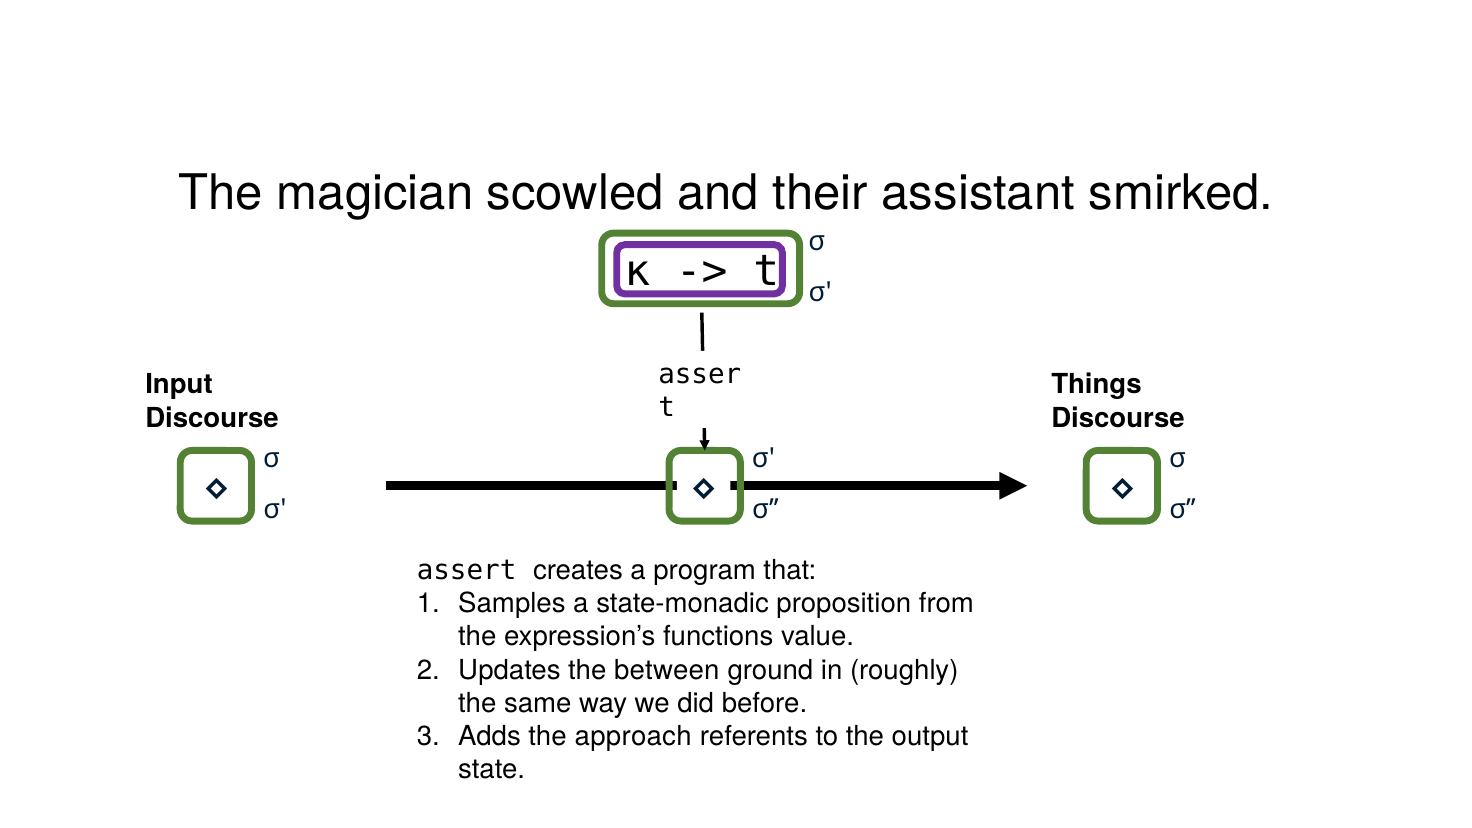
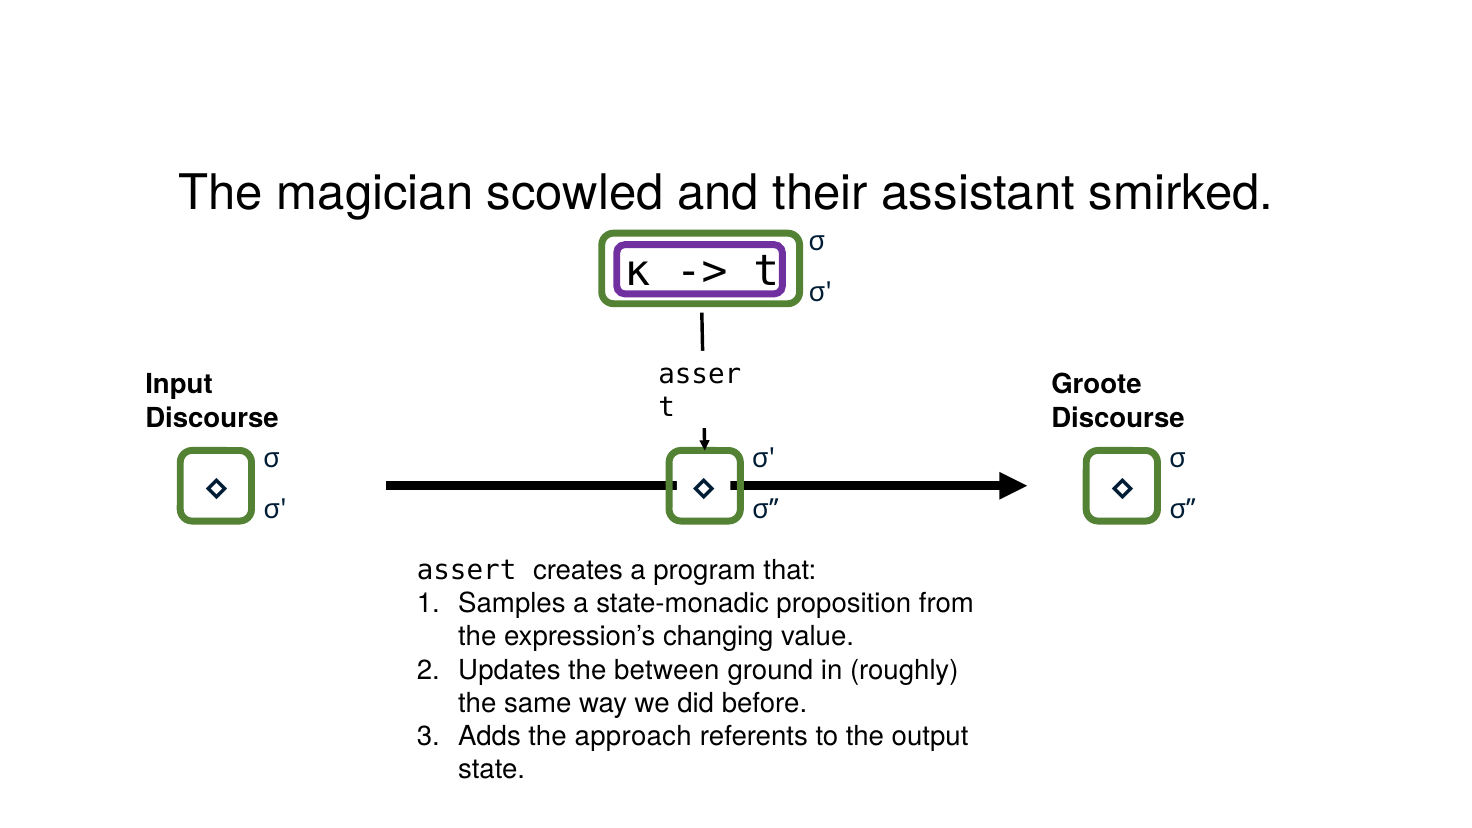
Things: Things -> Groote (1096, 385)
functions: functions -> changing (718, 637)
